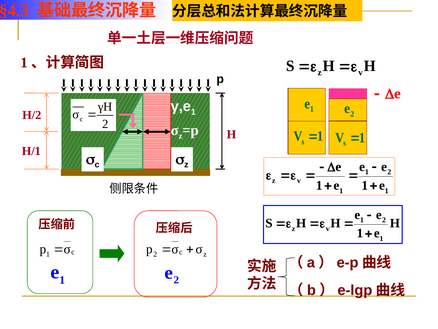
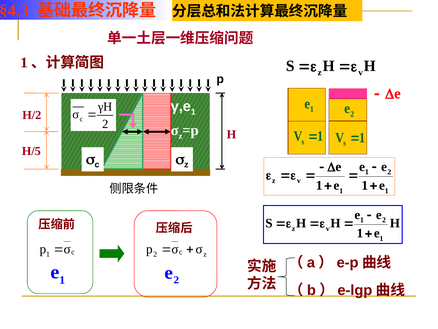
H/1: H/1 -> H/5 (31, 151)
